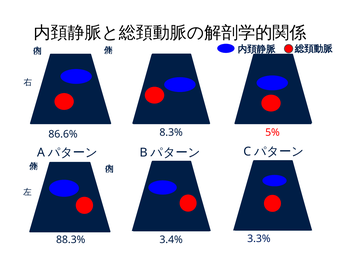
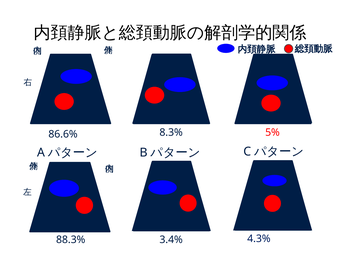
3.3%: 3.3% -> 4.3% (259, 239)
